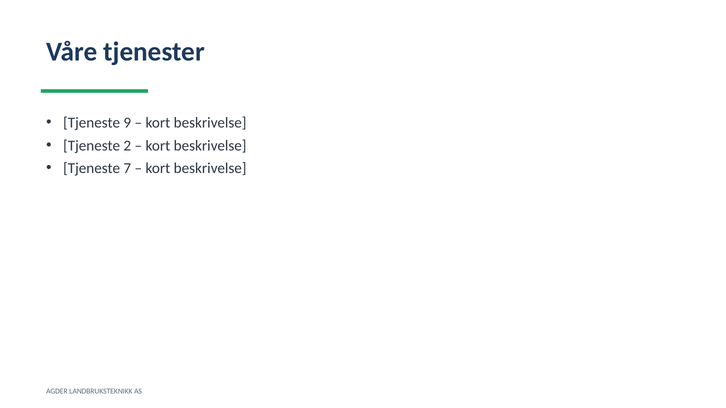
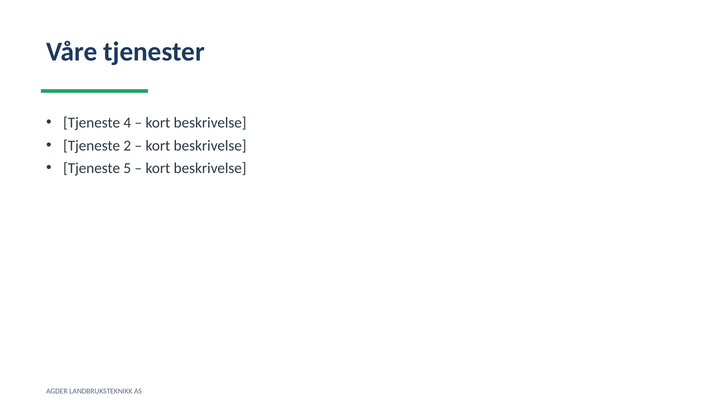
9: 9 -> 4 (127, 123)
7: 7 -> 5 (127, 168)
